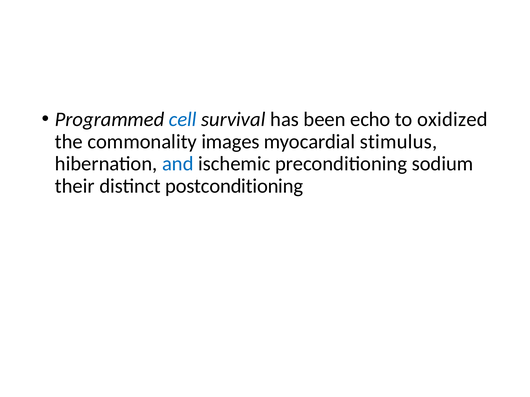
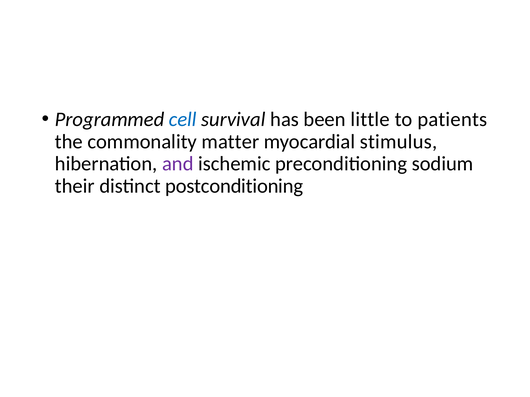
echo: echo -> little (370, 119)
oxidized: oxidized -> patients (452, 119)
images: images -> matter (230, 142)
and colour: blue -> purple (178, 164)
